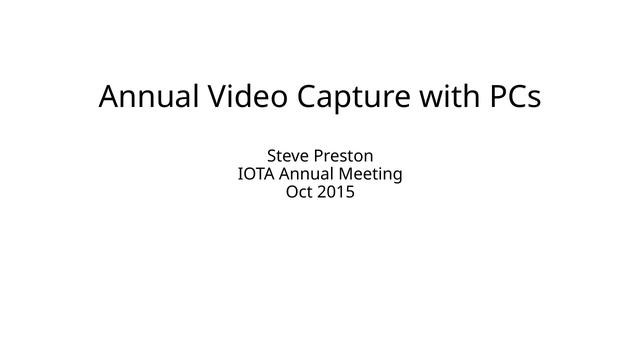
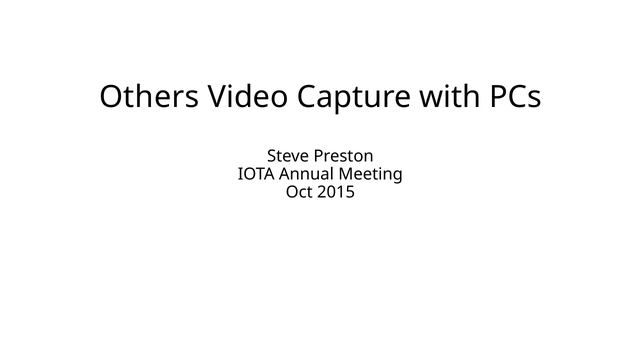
Annual: Annual -> Others (149, 97)
